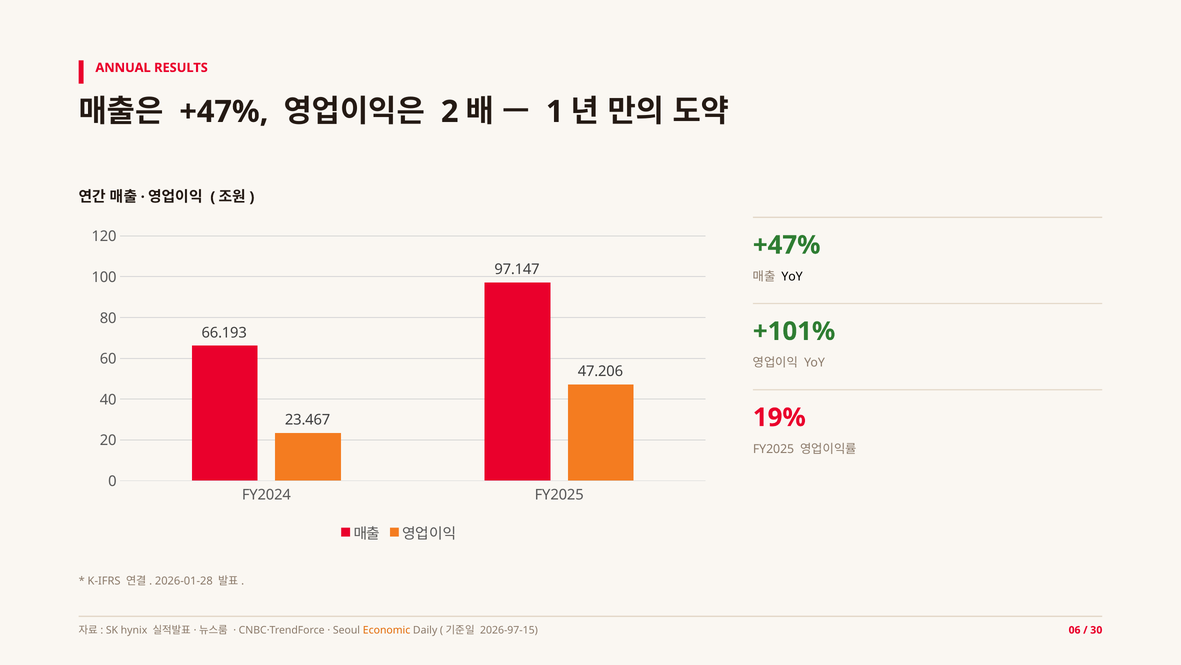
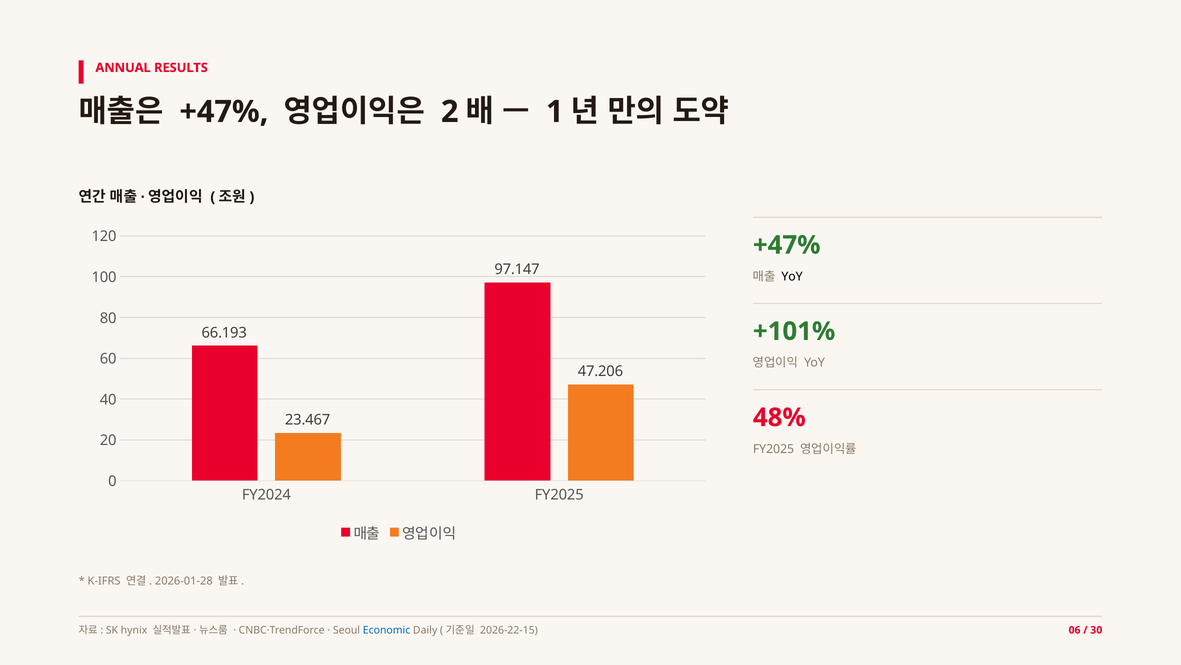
19%: 19% -> 48% (779, 417)
Economic colour: orange -> blue (387, 629)
2026-97-15: 2026-97-15 -> 2026-22-15 (509, 629)
